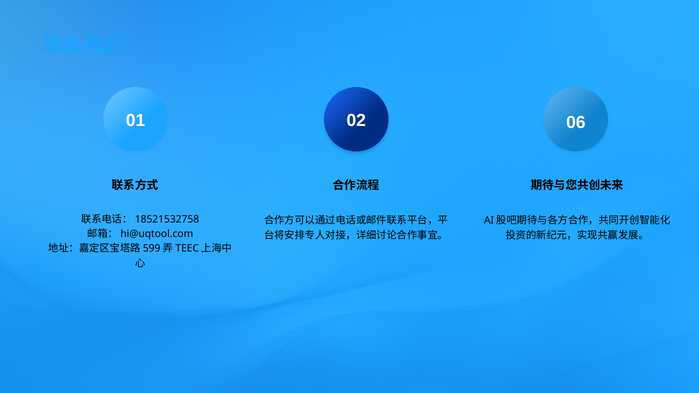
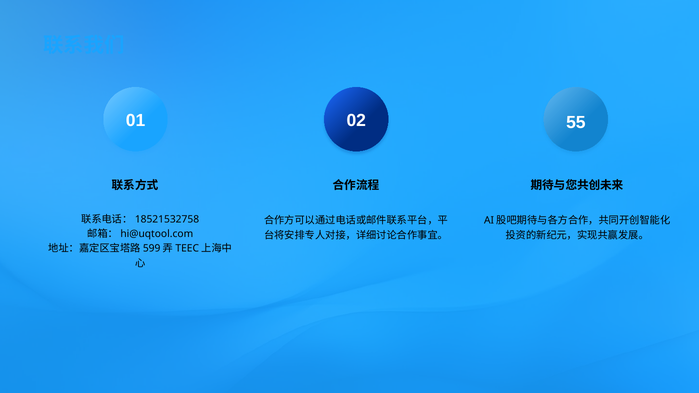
06: 06 -> 55 (576, 123)
